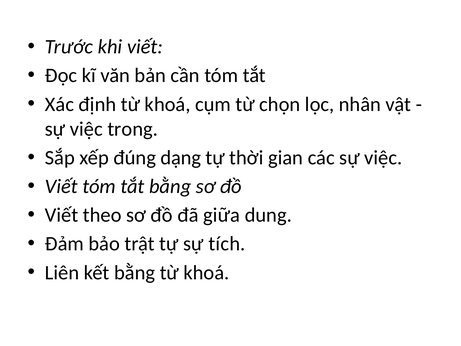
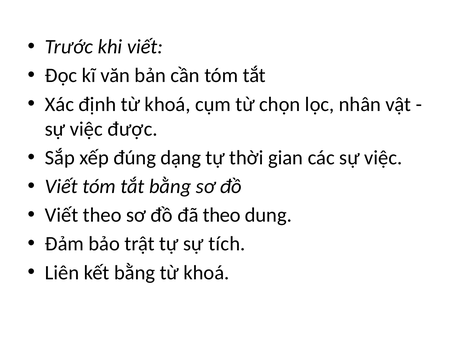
trong: trong -> được (133, 129)
đã giữa: giữa -> theo (222, 215)
